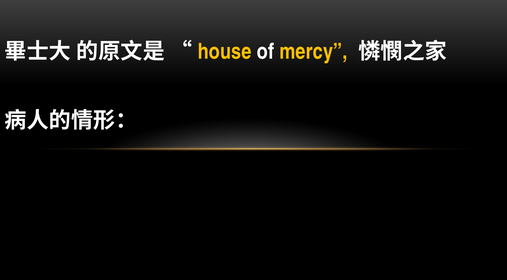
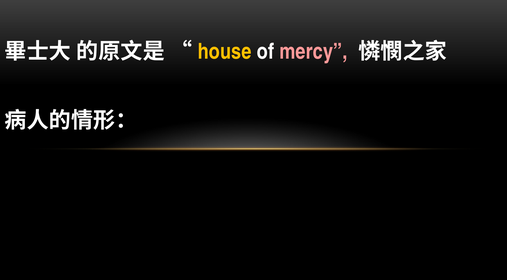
mercy colour: yellow -> pink (313, 52)
